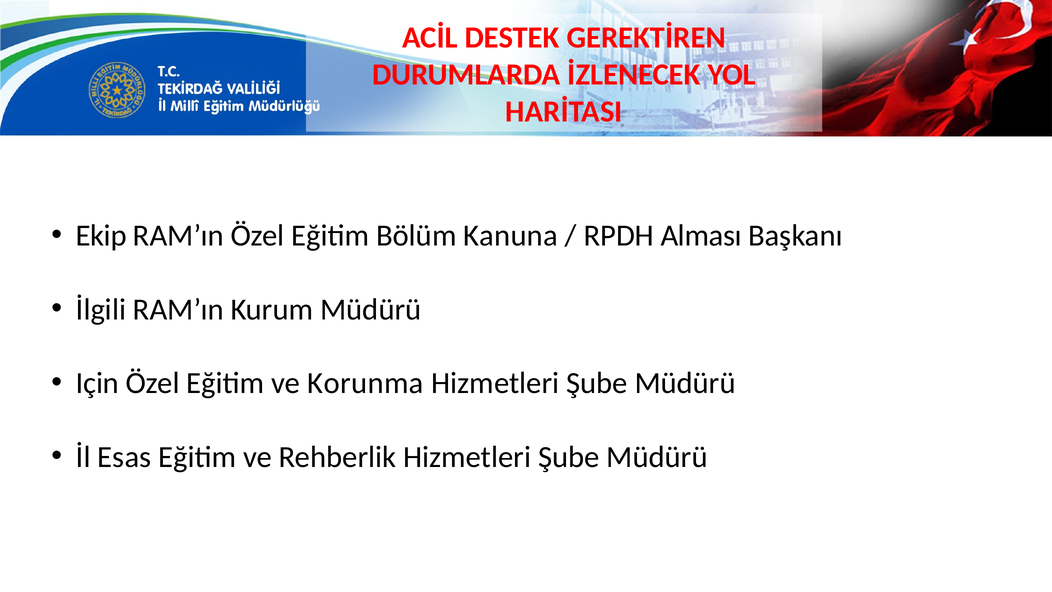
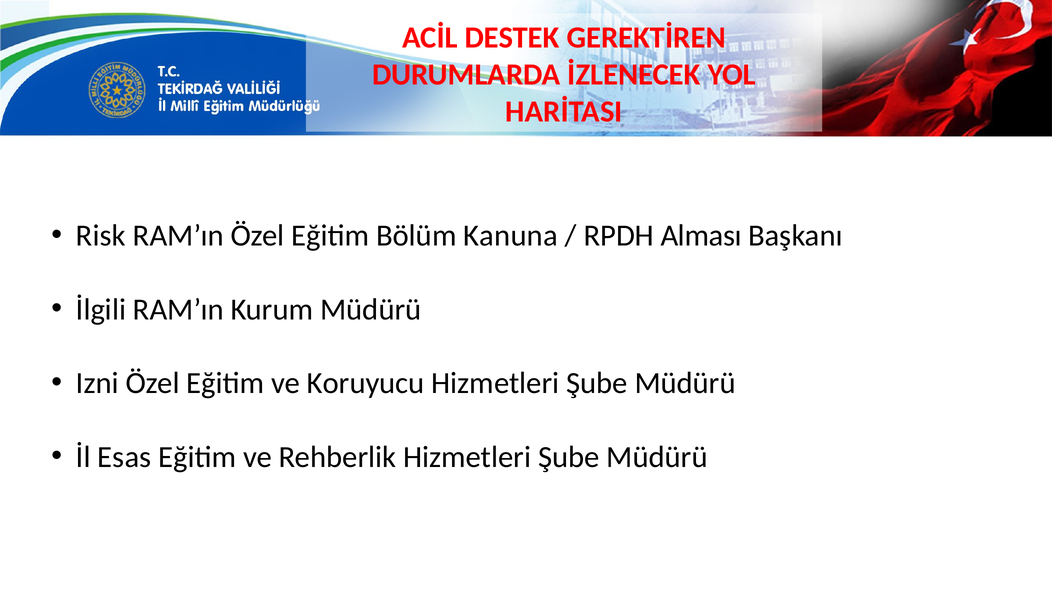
Ekip: Ekip -> Risk (101, 236)
Için: Için -> Izni (97, 383)
Korunma: Korunma -> Koruyucu (366, 383)
